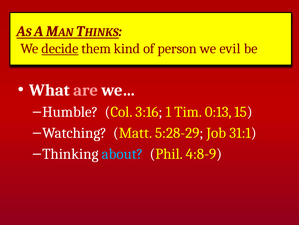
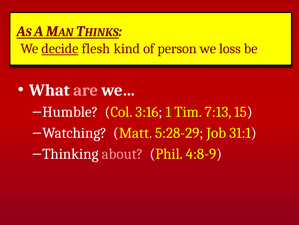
them: them -> flesh (96, 49)
evil: evil -> loss (230, 49)
0:13: 0:13 -> 7:13 (218, 112)
about colour: light blue -> pink (122, 154)
